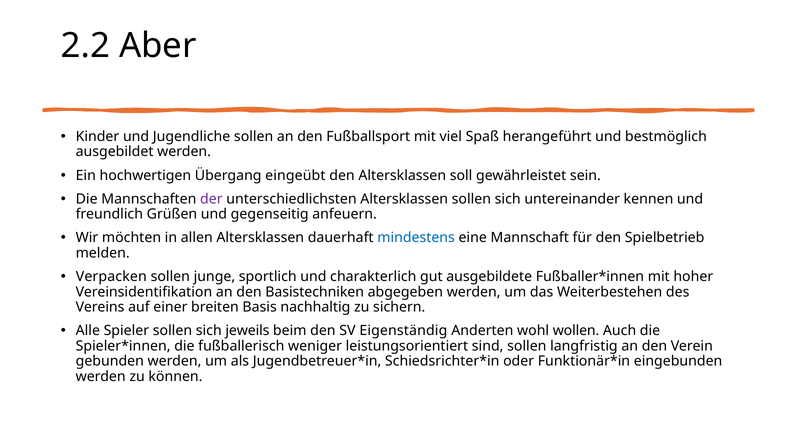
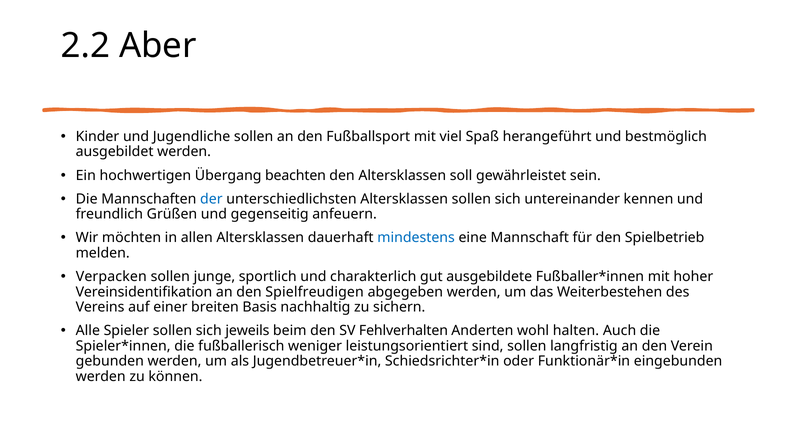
eingeübt: eingeübt -> beachten (295, 176)
der colour: purple -> blue (211, 199)
Basistechniken: Basistechniken -> Spielfreudigen (315, 292)
Eigenständig: Eigenständig -> Fehlverhalten (403, 331)
wollen: wollen -> halten (576, 331)
